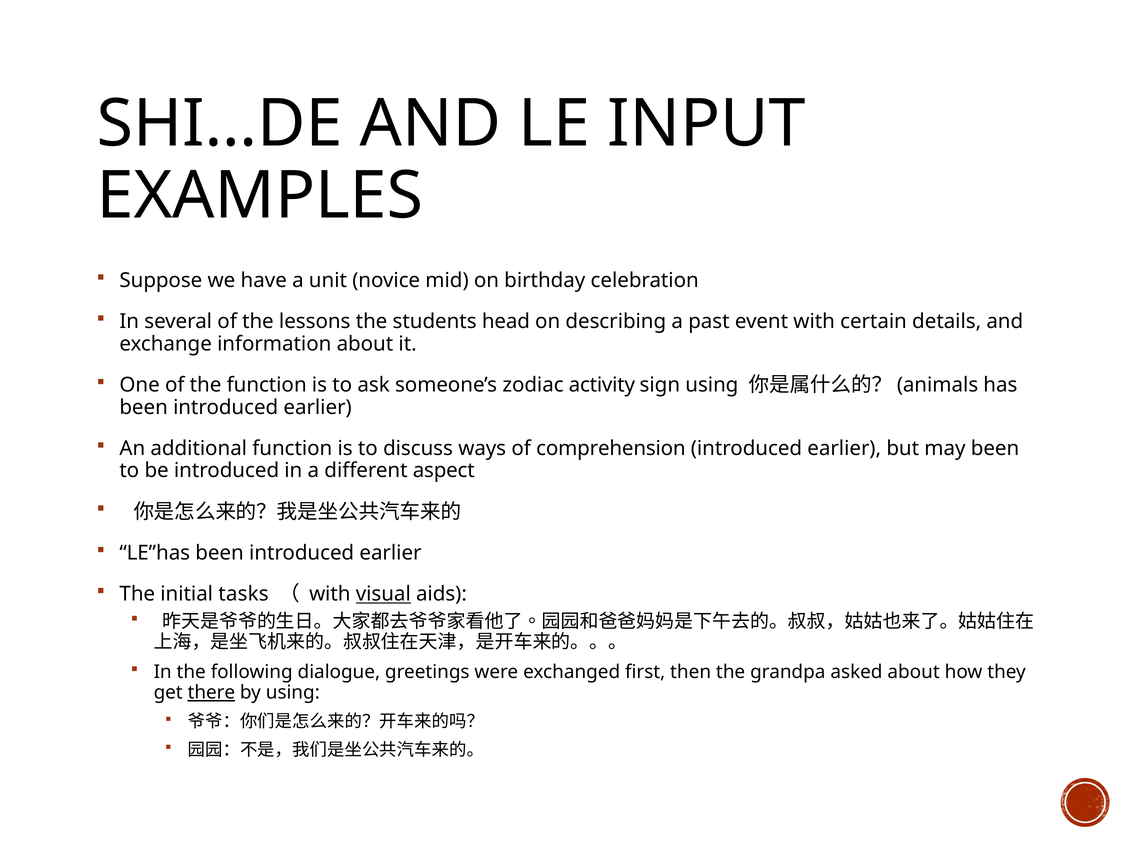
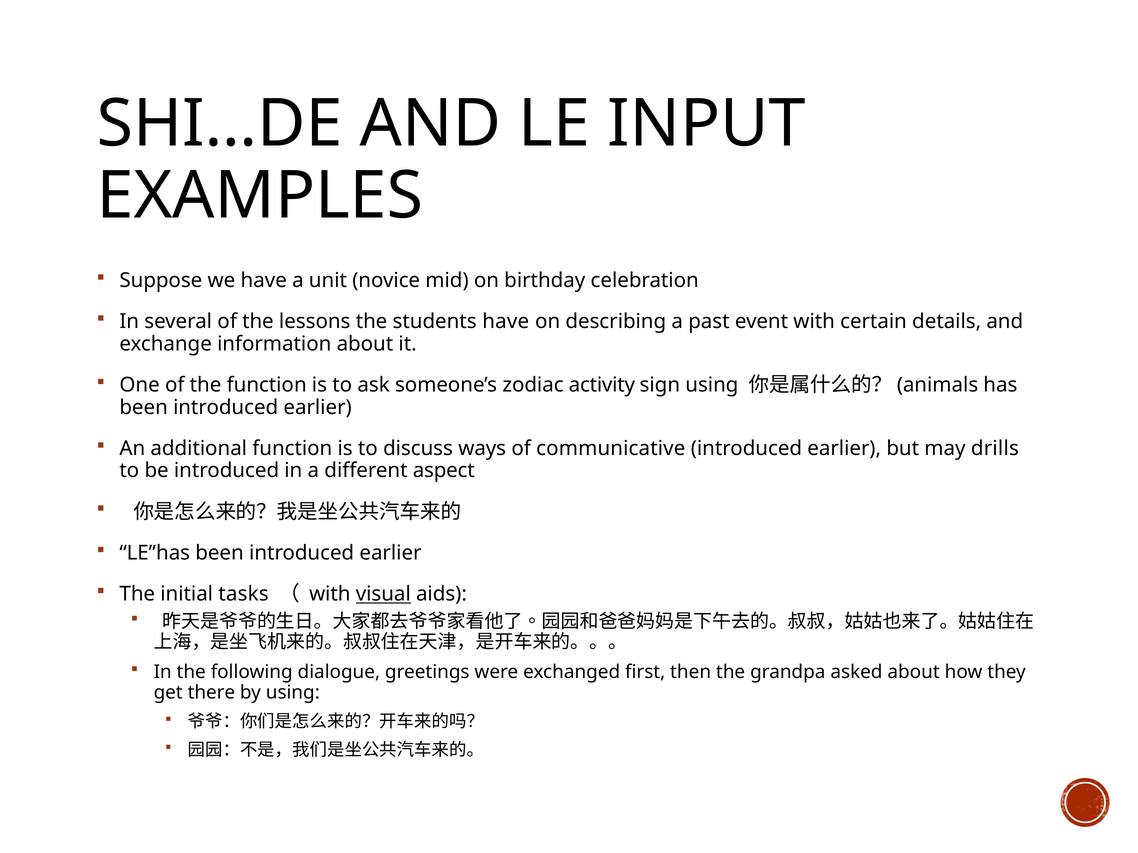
students head: head -> have (506, 322)
comprehension: comprehension -> communicative (611, 449)
may been: been -> drills (995, 449)
there underline: present -> none (211, 693)
